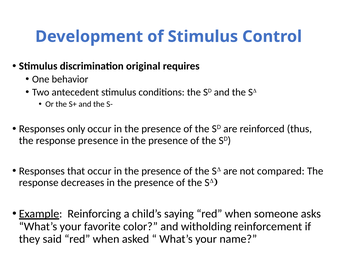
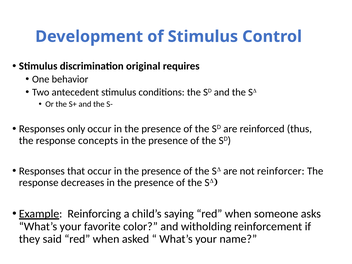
response presence: presence -> concepts (98, 141)
compared: compared -> reinforcer (281, 171)
